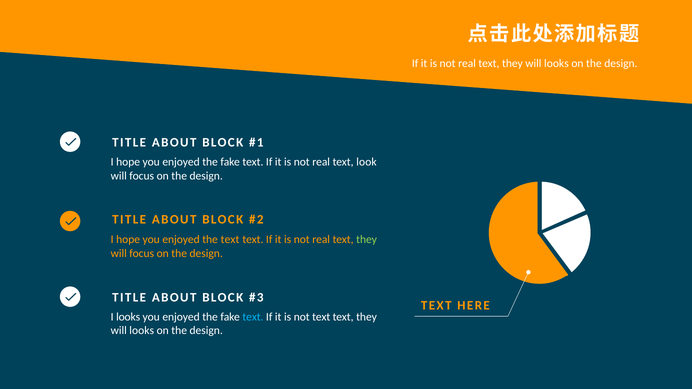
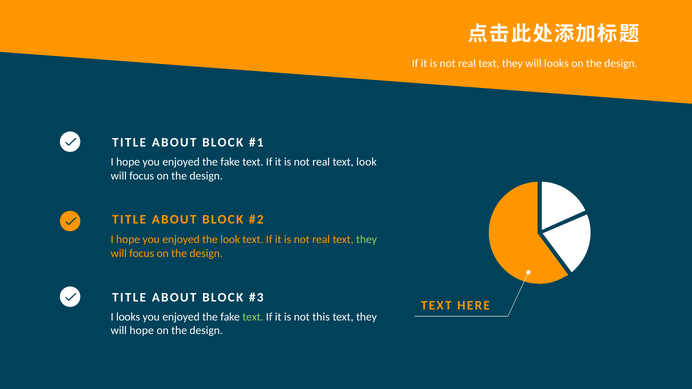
the text: text -> look (230, 240)
text colour: light blue -> light green (253, 317)
not text: text -> this (321, 317)
looks: looks -> hope (142, 331)
